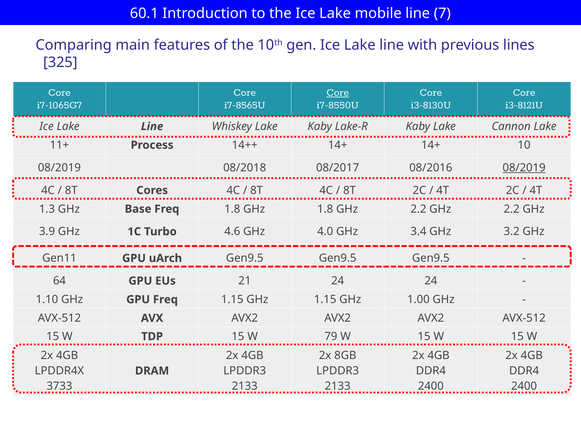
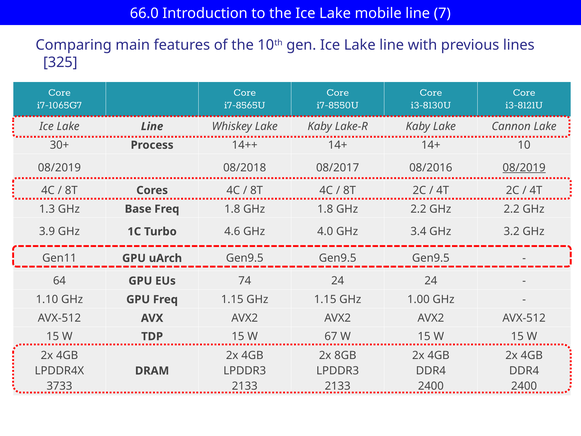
60.1: 60.1 -> 66.0 (144, 14)
Core underline: present -> none (338, 92)
11+: 11+ -> 30+ (59, 145)
21: 21 -> 74 (245, 281)
79: 79 -> 67 (331, 336)
